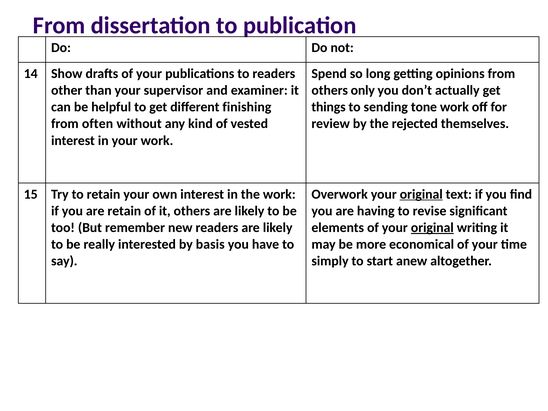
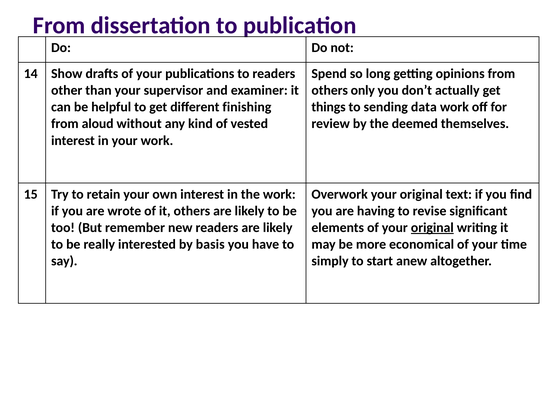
tone: tone -> data (424, 107)
often: often -> aloud (98, 124)
rejected: rejected -> deemed (415, 124)
original underline: present -> none (421, 194)
are retain: retain -> wrote (124, 211)
